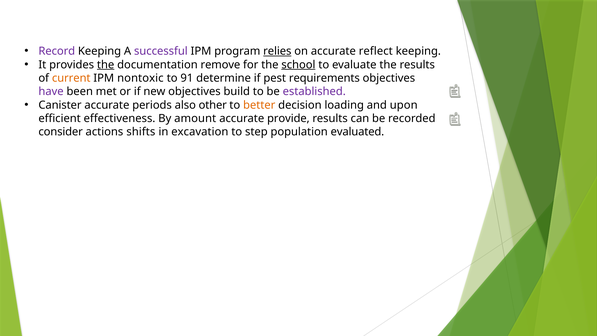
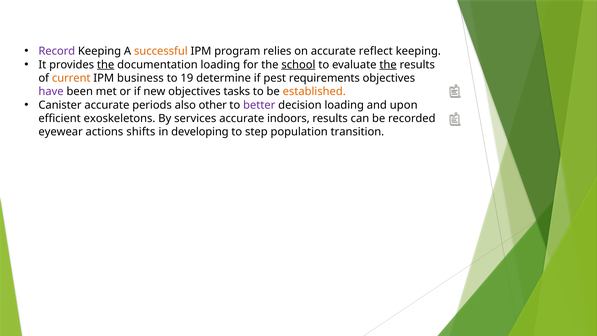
successful colour: purple -> orange (161, 51)
relies underline: present -> none (277, 51)
documentation remove: remove -> loading (220, 65)
the underline: none -> present (388, 65)
nontoxic: nontoxic -> business (140, 78)
91: 91 -> 19 (187, 78)
build: build -> tasks (237, 91)
established colour: purple -> orange (314, 91)
better colour: orange -> purple (259, 105)
effectiveness: effectiveness -> exoskeletons (120, 118)
amount: amount -> services (195, 118)
provide: provide -> indoors (288, 118)
consider: consider -> eyewear (61, 132)
excavation: excavation -> developing (200, 132)
evaluated: evaluated -> transition (357, 132)
